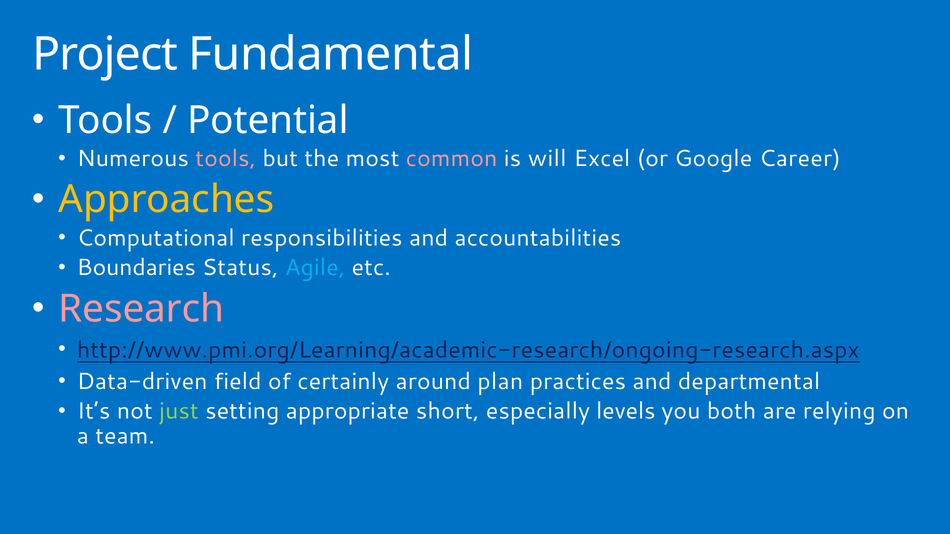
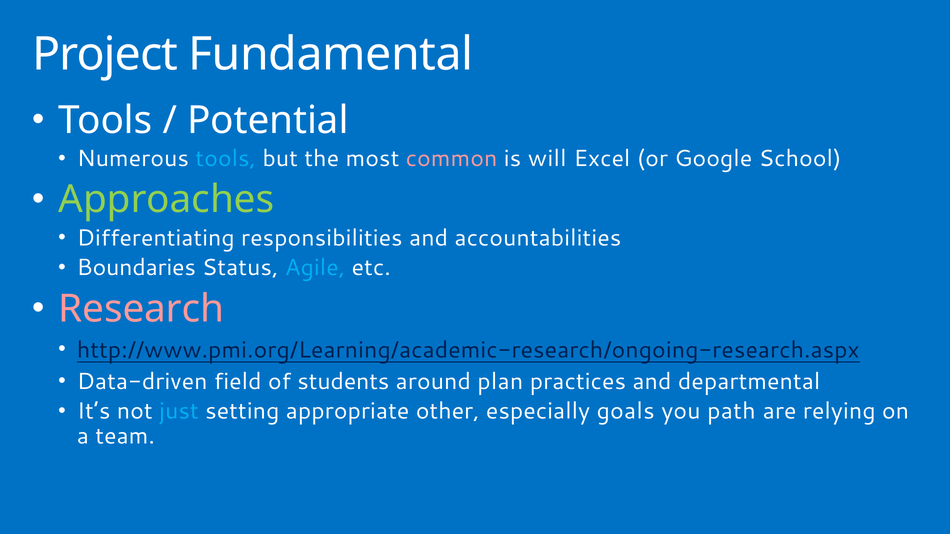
tools colour: pink -> light blue (226, 159)
Career: Career -> School (800, 159)
Approaches colour: yellow -> light green (166, 200)
Computational: Computational -> Differentiating (156, 238)
certainly: certainly -> students (343, 382)
just colour: light green -> light blue (179, 411)
short: short -> other (448, 411)
levels: levels -> goals (626, 411)
both: both -> path (731, 411)
